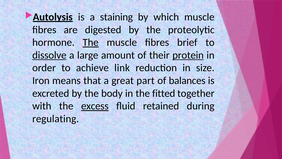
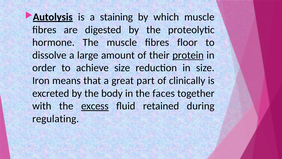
The underline: present -> none (91, 42)
brief: brief -> floor (187, 42)
dissolve underline: present -> none (49, 55)
achieve link: link -> size (122, 68)
balances: balances -> clinically (187, 80)
fitted: fitted -> faces (164, 93)
